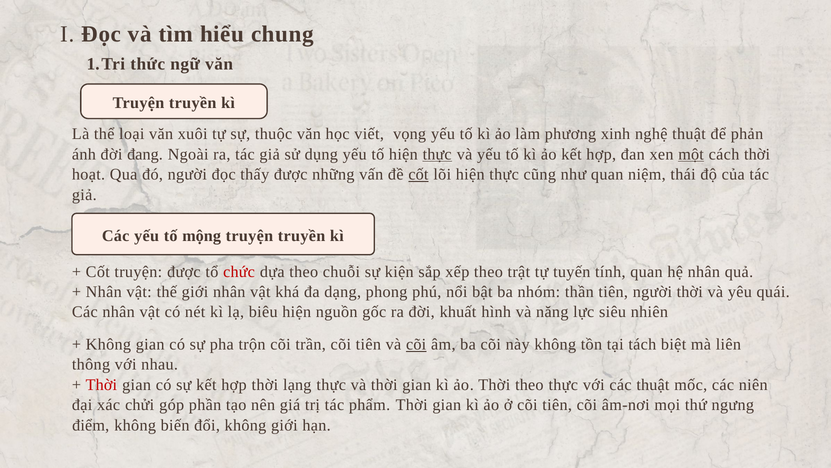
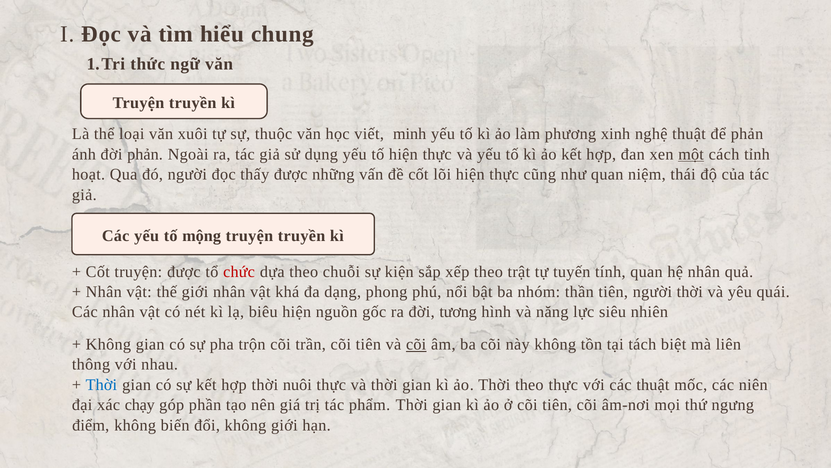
vọng: vọng -> minh (410, 134)
đời đang: đang -> phản (145, 154)
thực underline: present -> none (437, 154)
cách thời: thời -> tỉnh (757, 154)
cốt underline: present -> none (418, 174)
khuất: khuất -> tương (458, 312)
Thời colour: red -> blue (101, 384)
lạng: lạng -> nuôi (297, 384)
chửi: chửi -> chạy (140, 405)
